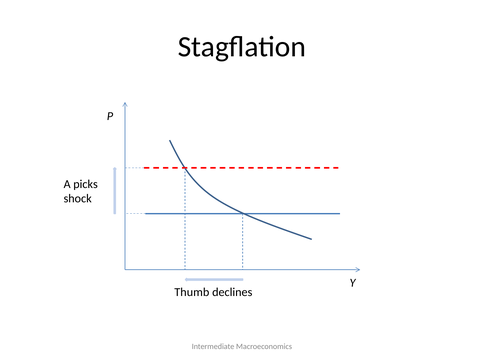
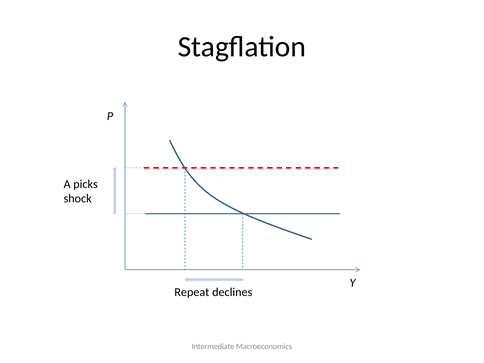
Thumb: Thumb -> Repeat (192, 292)
